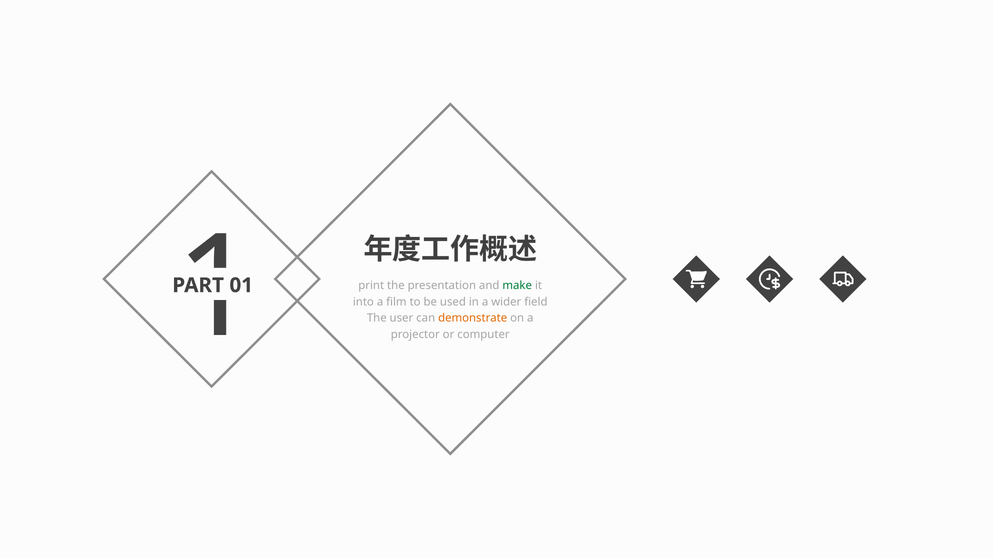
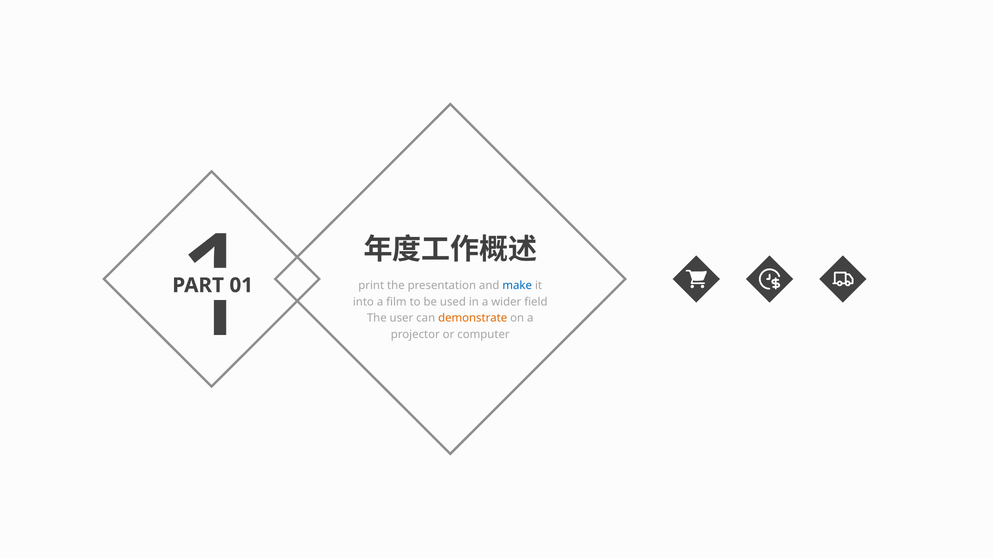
make colour: green -> blue (517, 286)
